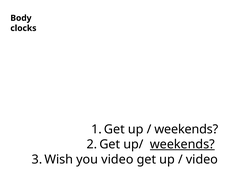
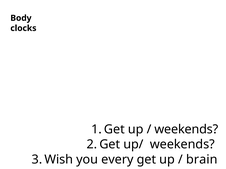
weekends underline: present -> none (182, 145)
you video: video -> every (117, 160)
video: video -> brain (202, 160)
